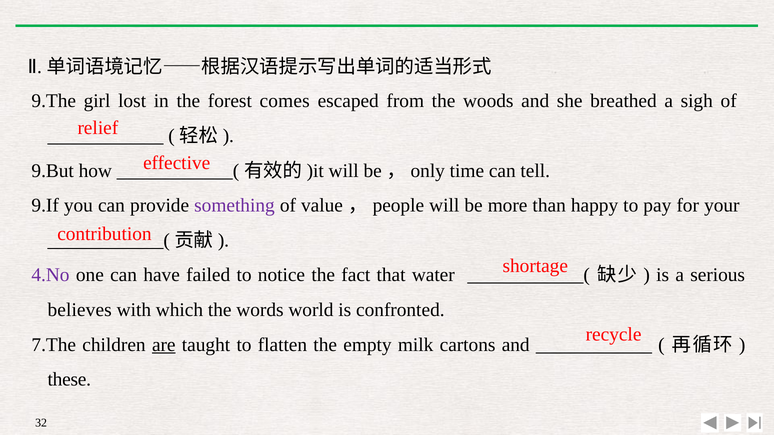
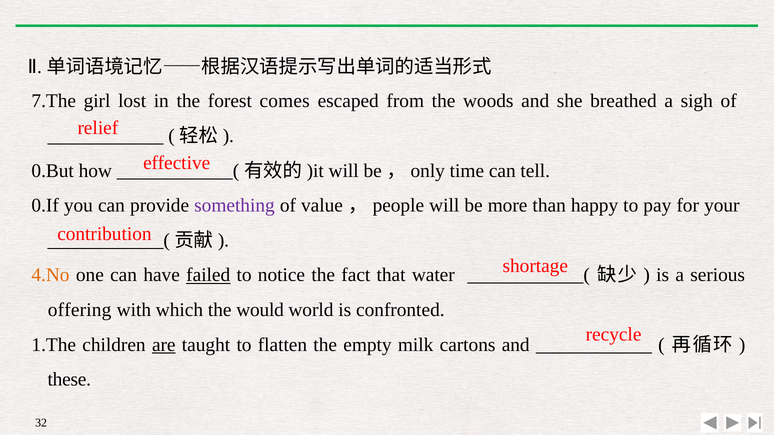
9.The: 9.The -> 7.The (54, 101)
9.But: 9.But -> 0.But (53, 171)
9.If: 9.If -> 0.If (45, 206)
4.No colour: purple -> orange (51, 275)
failed underline: none -> present (208, 275)
believes: believes -> offering (80, 310)
words: words -> would (260, 310)
7.The: 7.The -> 1.The (54, 345)
